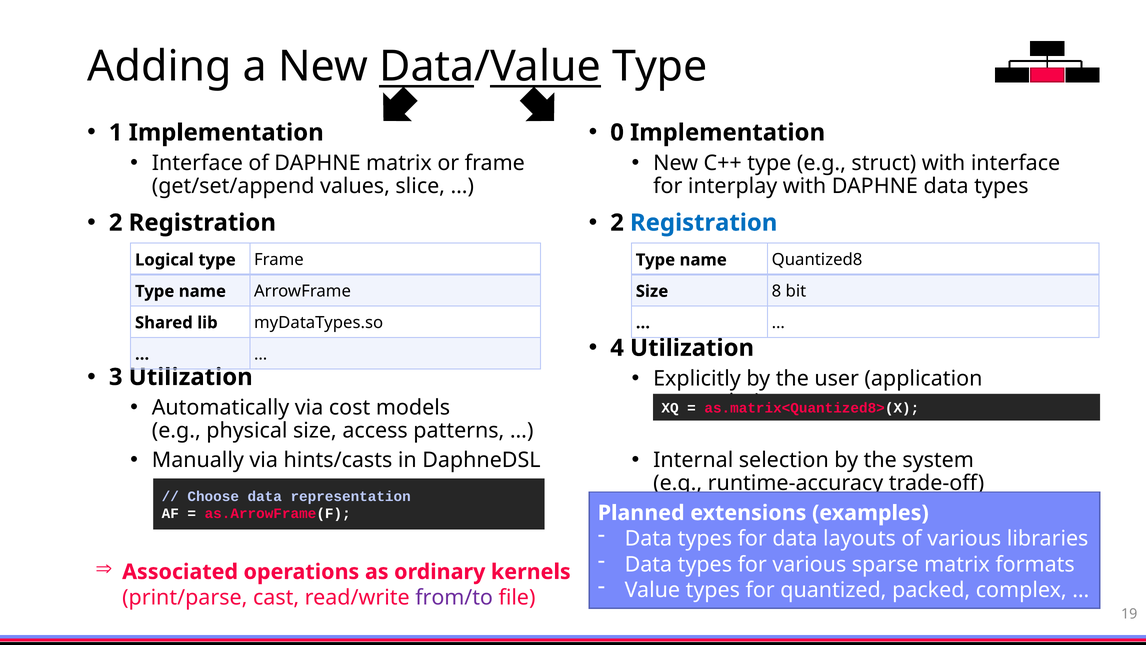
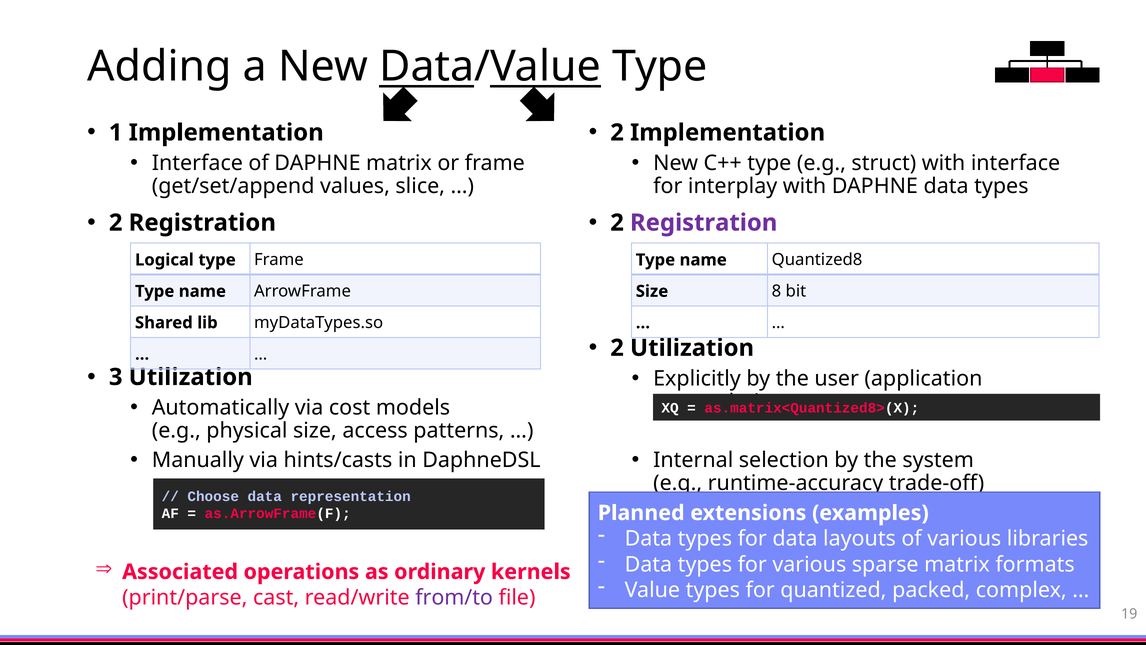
0: 0 -> 2 (617, 133)
Registration colour: blue -> purple (704, 223)
4: 4 -> 2 (617, 348)
